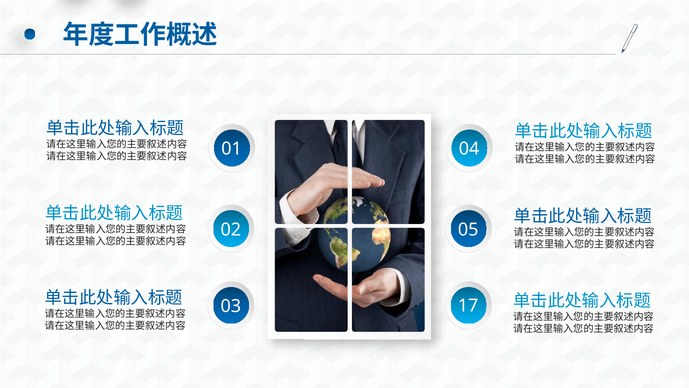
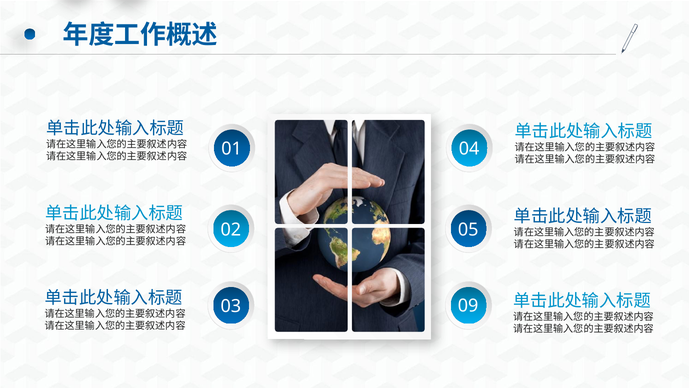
17: 17 -> 09 (468, 306)
